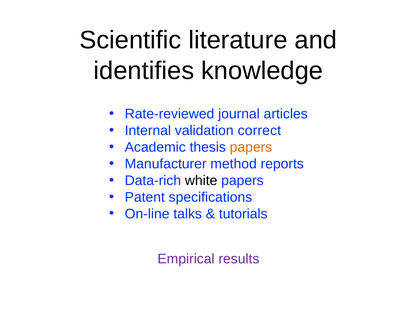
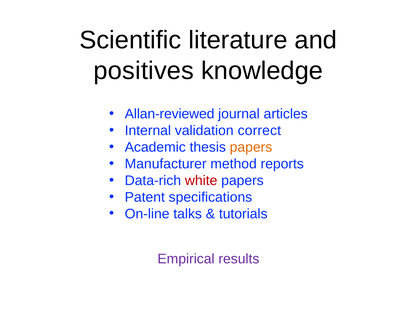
identifies: identifies -> positives (144, 71)
Rate-reviewed: Rate-reviewed -> Allan-reviewed (170, 114)
white colour: black -> red (201, 181)
